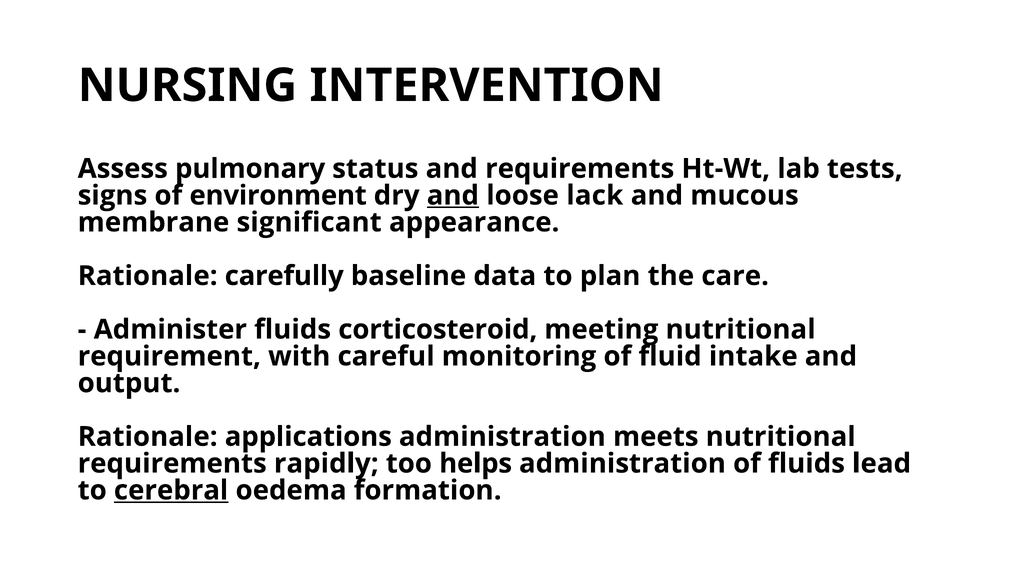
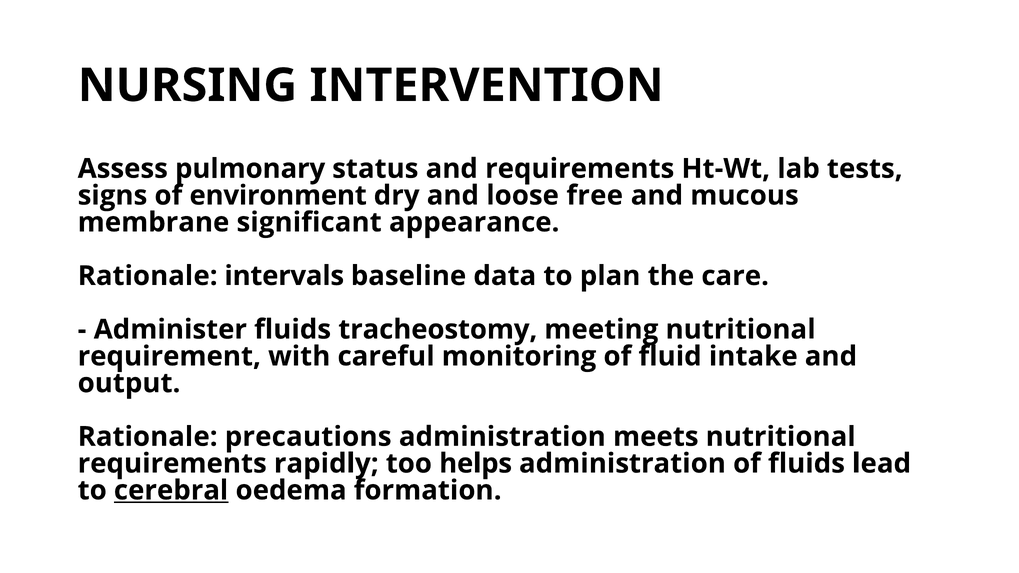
and underline: present -> none (453, 196)
lack: lack -> free (595, 196)
carefully: carefully -> intervals (284, 276)
corticosteroid: corticosteroid -> tracheostomy (438, 330)
applications: applications -> precautions (308, 437)
